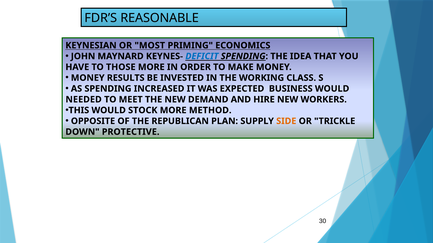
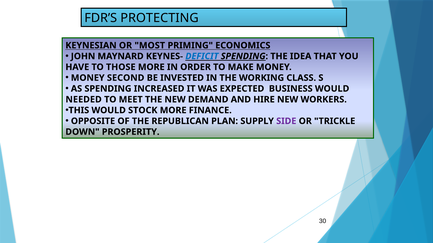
REASONABLE: REASONABLE -> PROTECTING (159, 18)
RESULTS: RESULTS -> SECOND (126, 78)
METHOD: METHOD -> FINANCE (210, 111)
SIDE colour: orange -> purple (286, 121)
PROTECTIVE: PROTECTIVE -> PROSPERITY (131, 132)
